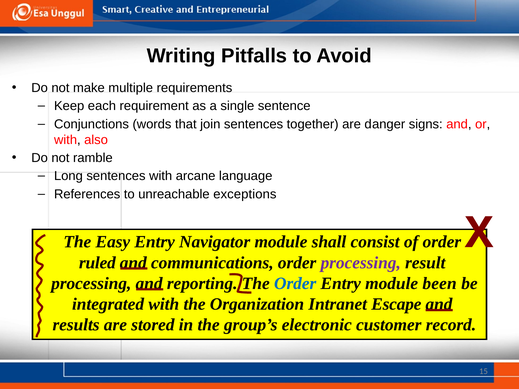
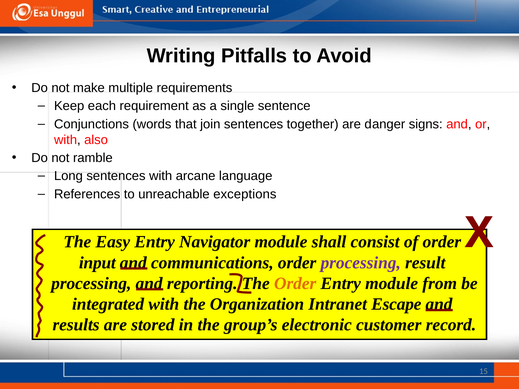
ruled: ruled -> input (97, 263)
Order colour: blue -> orange (295, 284)
been: been -> from (440, 284)
